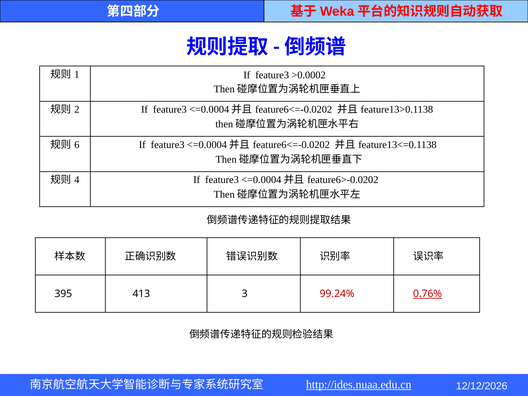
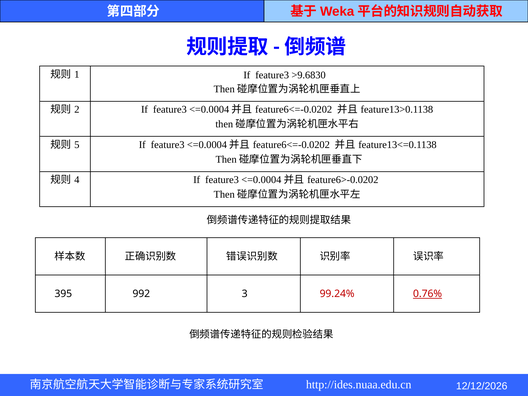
>0.0002: >0.0002 -> >9.6830 (309, 75)
6: 6 -> 5 (77, 145)
413: 413 -> 992 (141, 294)
http://ides.nuaa.edu.cn underline: present -> none (359, 385)
